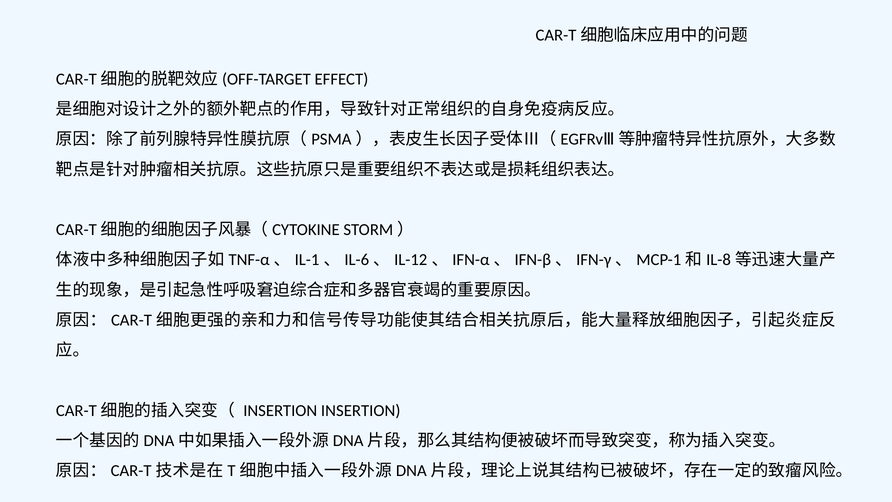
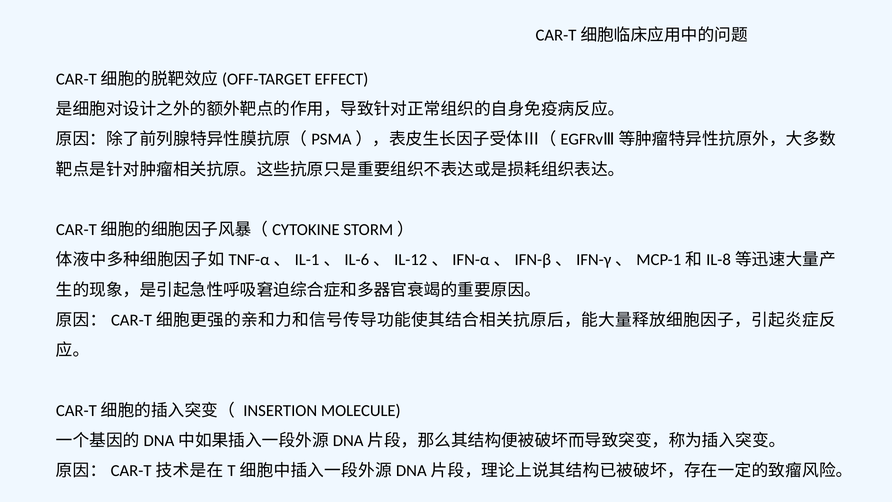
INSERTION INSERTION: INSERTION -> MOLECULE (361, 410)
